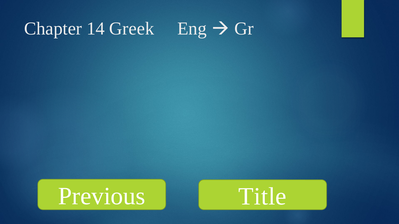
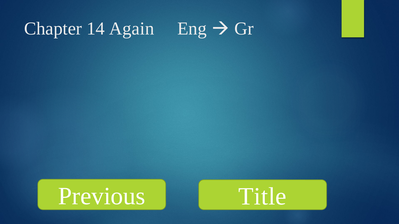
Greek: Greek -> Again (132, 29)
